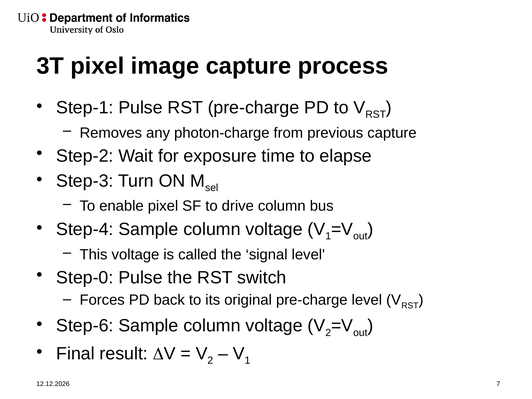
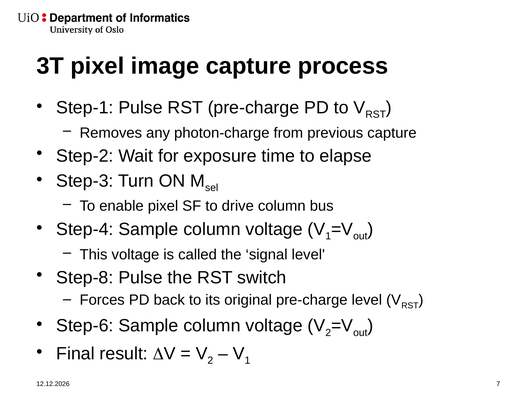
Step-0: Step-0 -> Step-8 (85, 278)
